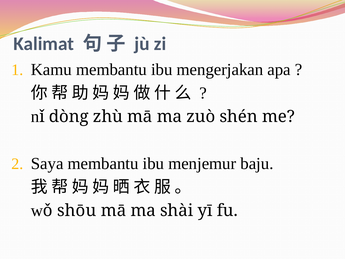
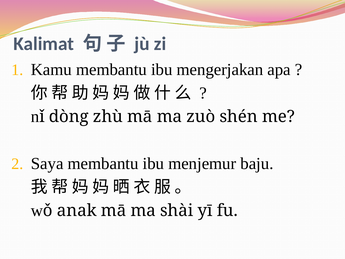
shōu: shōu -> anak (77, 210)
